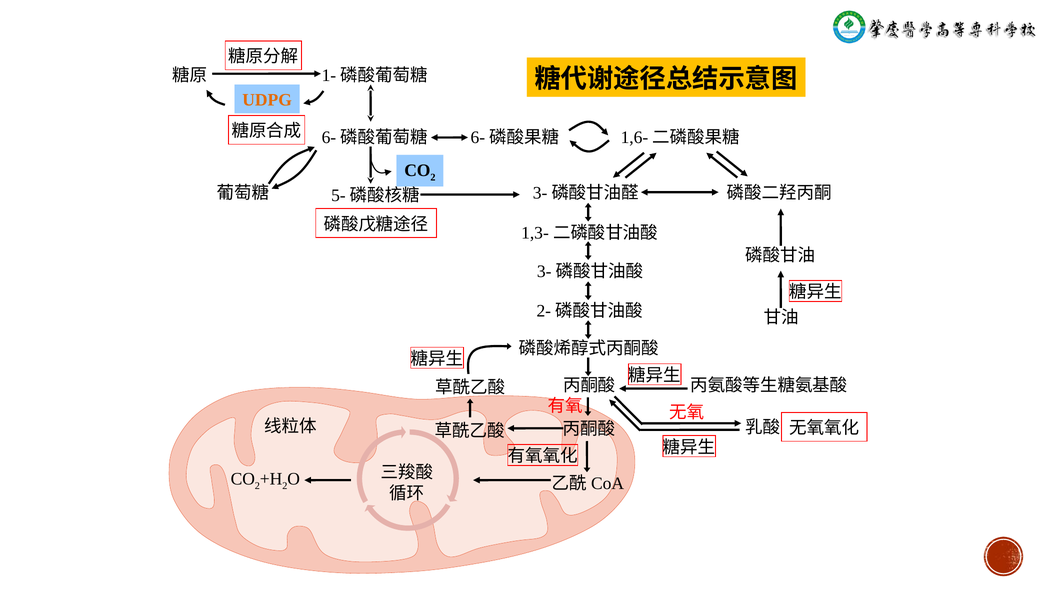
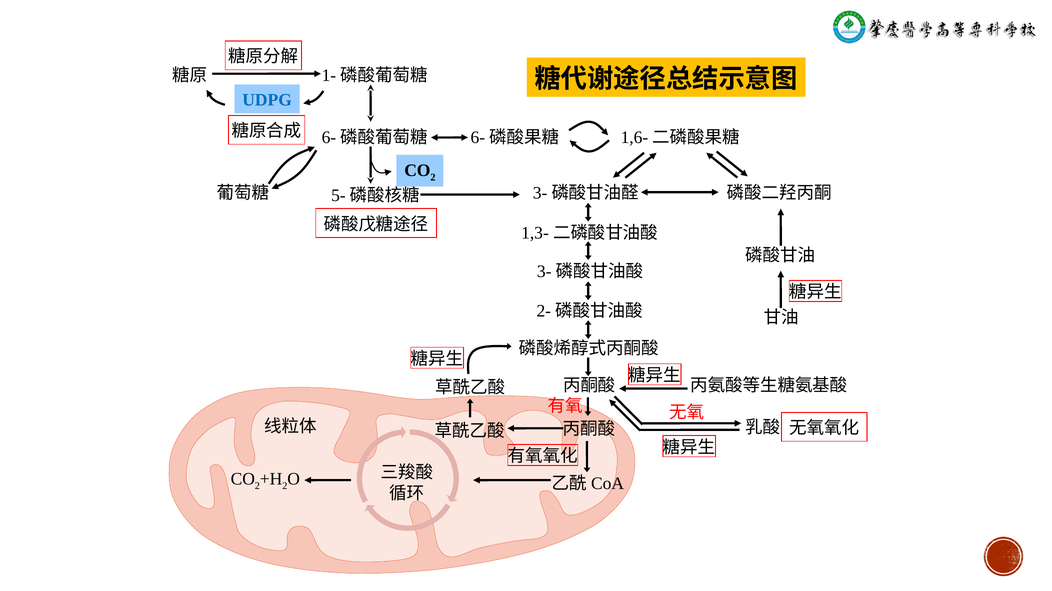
UDPG colour: orange -> blue (267, 100)
